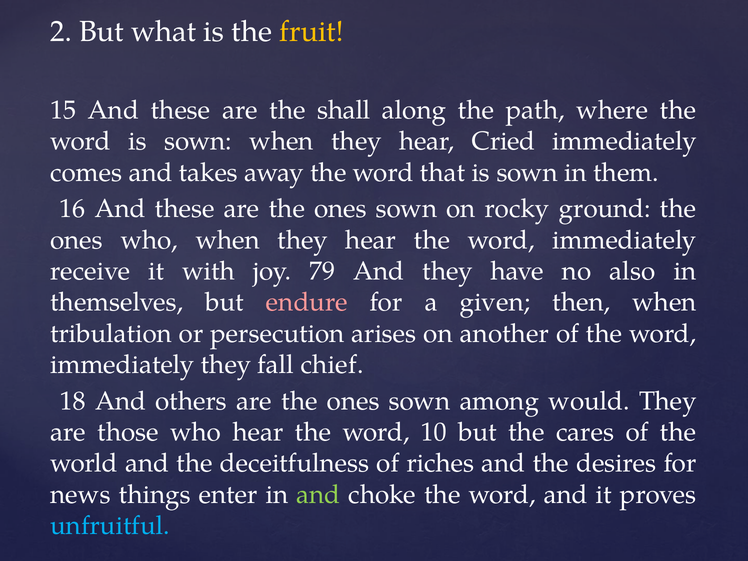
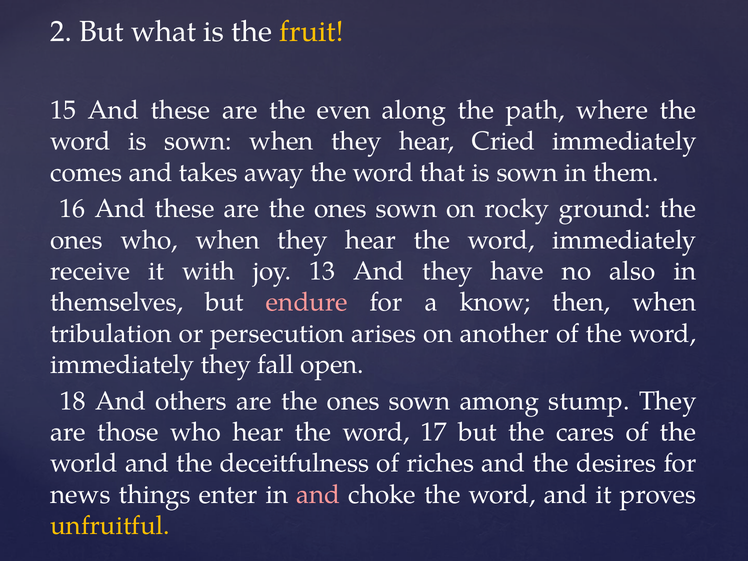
shall: shall -> even (344, 110)
79: 79 -> 13 (322, 271)
given: given -> know (495, 302)
chief: chief -> open (332, 365)
would: would -> stump (589, 401)
10: 10 -> 17 (434, 432)
and colour: light green -> pink (318, 495)
unfruitful colour: light blue -> yellow (110, 526)
